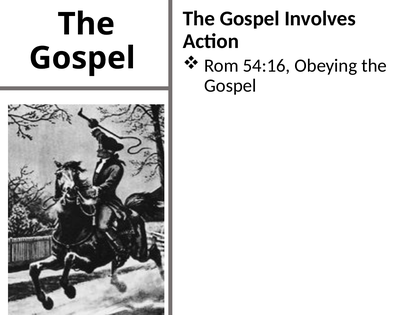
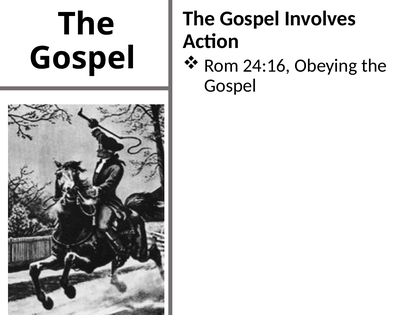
54:16: 54:16 -> 24:16 (267, 66)
